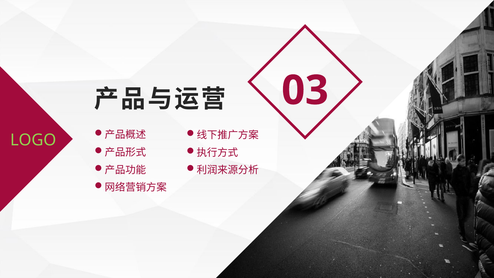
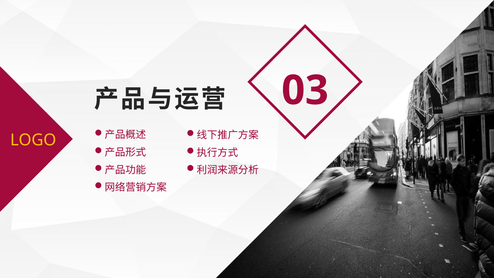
LOGO colour: light green -> yellow (33, 140)
